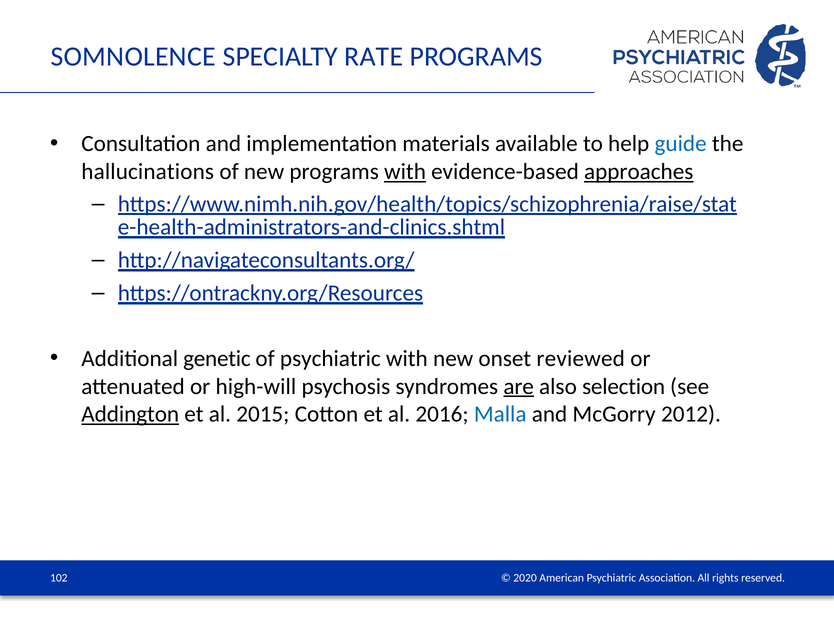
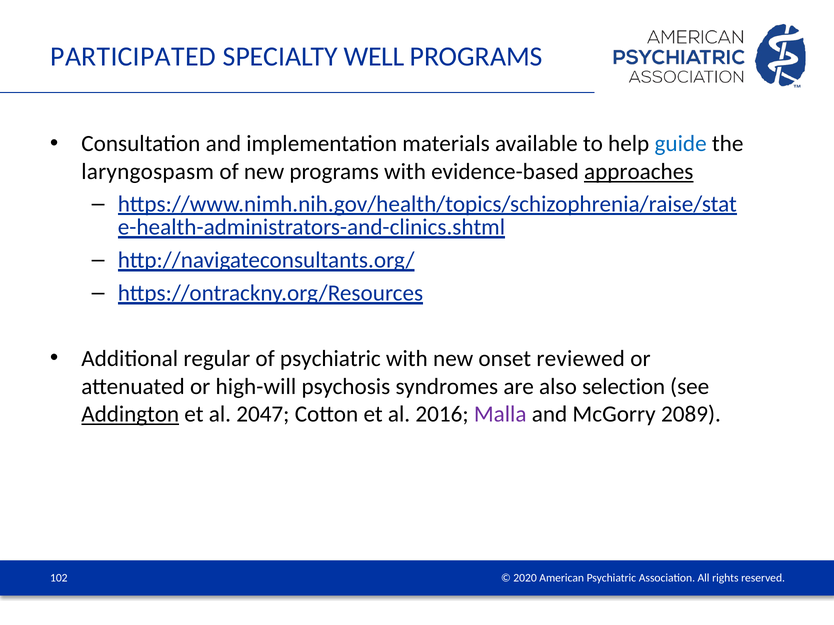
SOMNOLENCE: SOMNOLENCE -> PARTICIPATED (133, 57)
RATE: RATE -> WELL (374, 57)
hallucinations: hallucinations -> laryngospasm (148, 172)
with underline: present -> none (405, 172)
genetic: genetic -> regular (217, 359)
are underline: present -> none (519, 387)
2015: 2015 -> 2047 (263, 415)
Malla colour: blue -> purple (500, 415)
2012: 2012 -> 2089 (691, 415)
